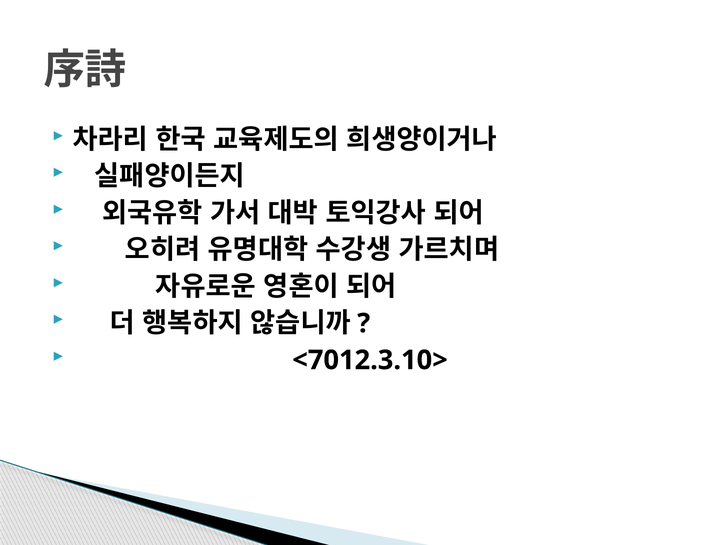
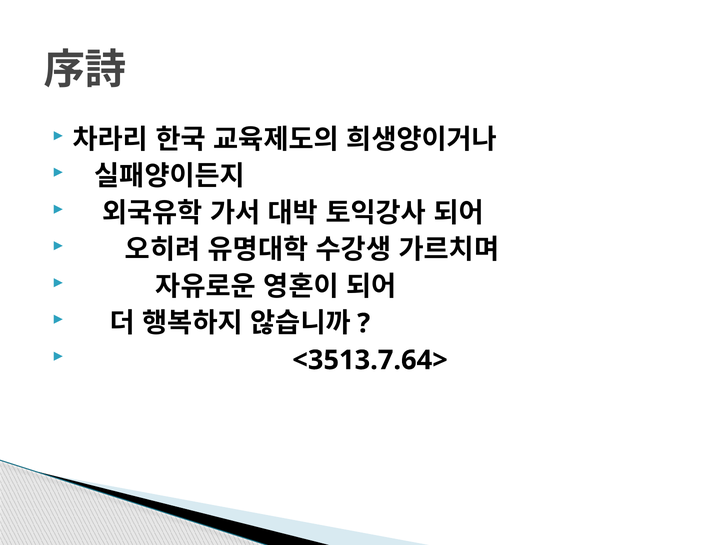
<7012.3.10>: <7012.3.10> -> <3513.7.64> (370, 360)
